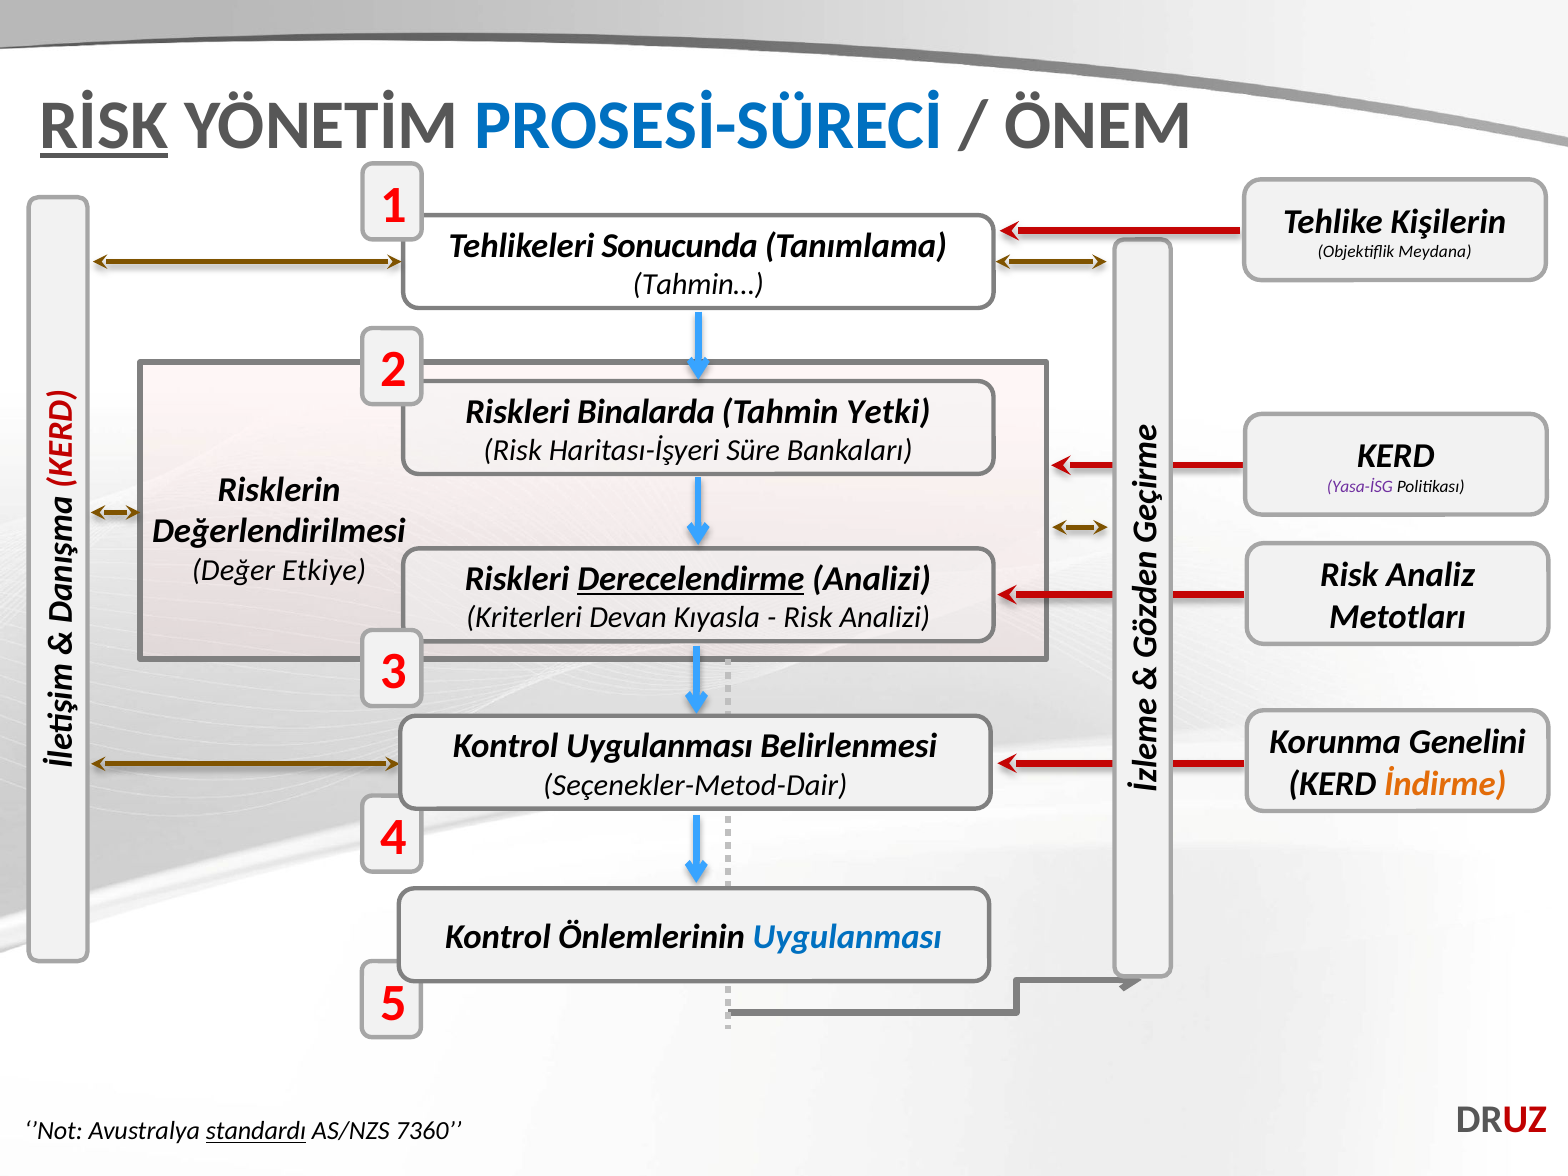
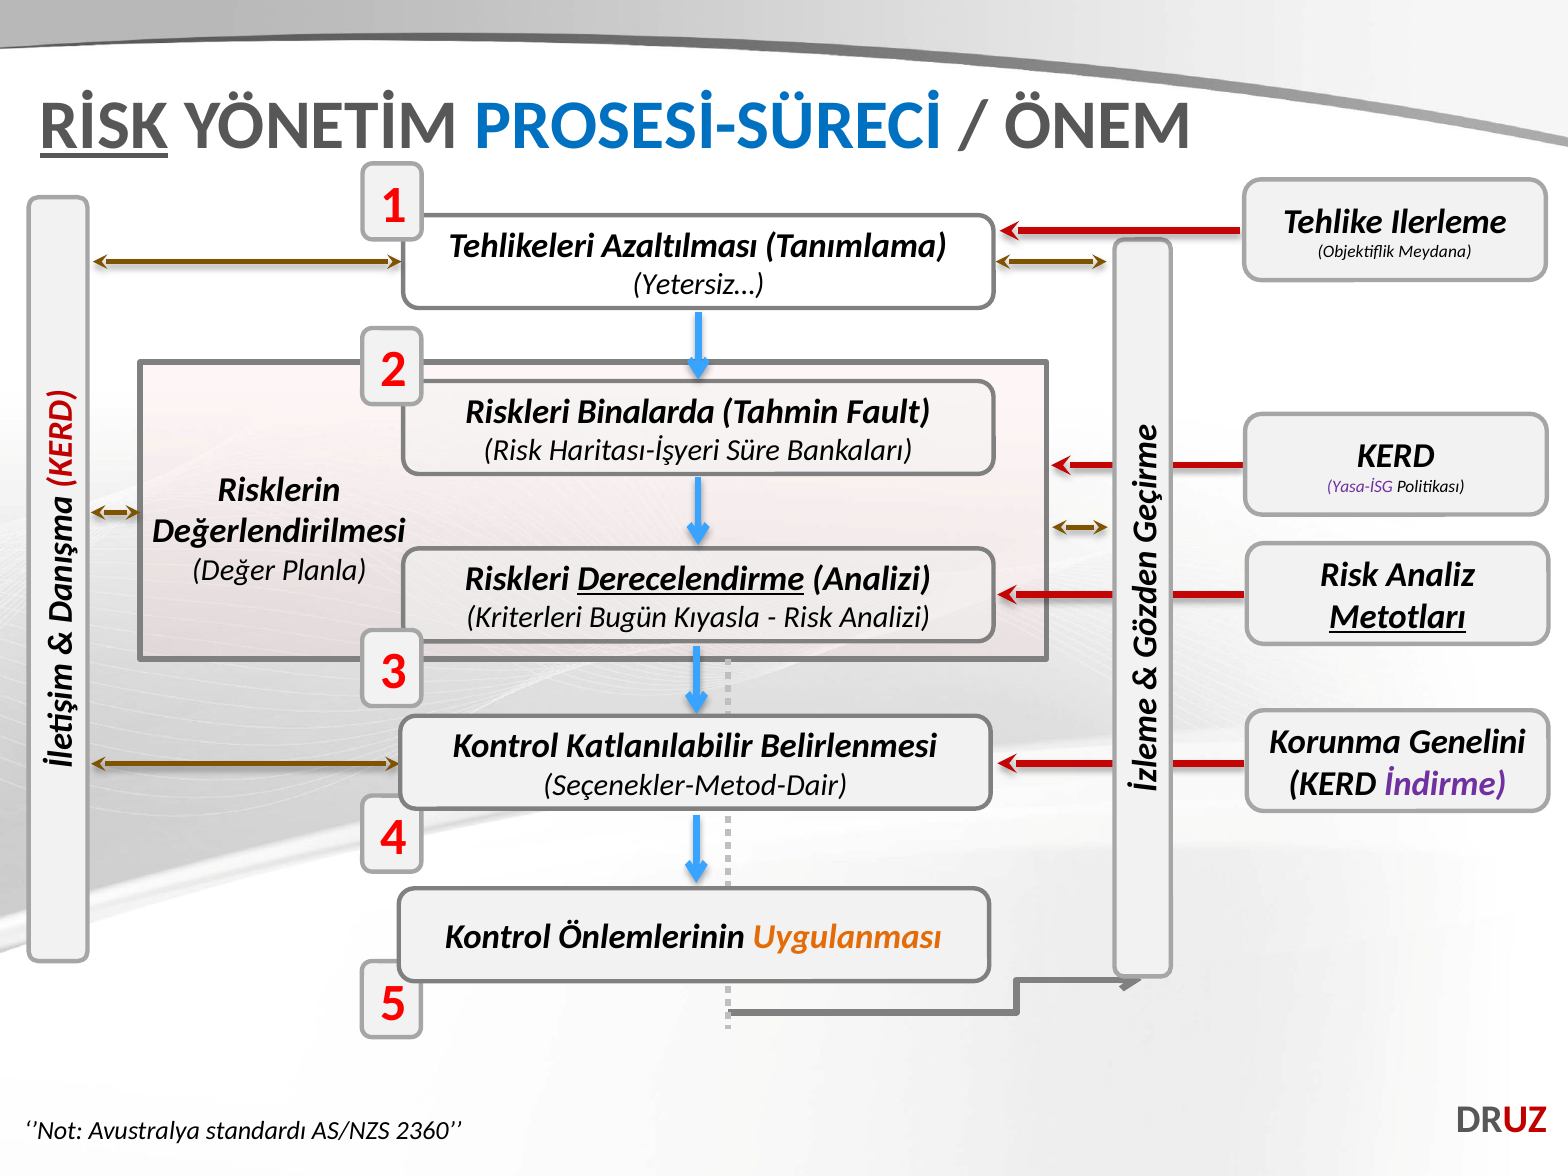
Kişilerin: Kişilerin -> Ilerleme (1449, 222)
Sonucunda: Sonucunda -> Azaltılması (680, 246)
Tahmin…: Tahmin… -> Yetersiz… (698, 285)
Yetki: Yetki -> Fault (888, 412)
Etkiye: Etkiye -> Planla (324, 570)
Metotları underline: none -> present (1398, 617)
Devan: Devan -> Bugün (628, 618)
Kontrol Uygulanması: Uygulanması -> Katlanılabilir (659, 746)
İndirme colour: orange -> purple (1445, 784)
Uygulanması colour: blue -> orange (847, 937)
standardı underline: present -> none (256, 1131)
7360: 7360 -> 2360 (429, 1131)
